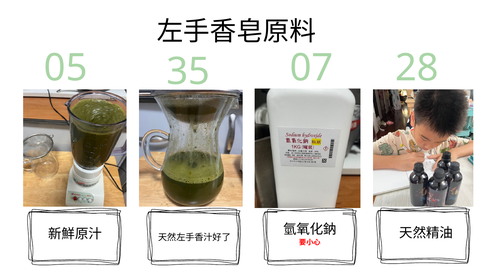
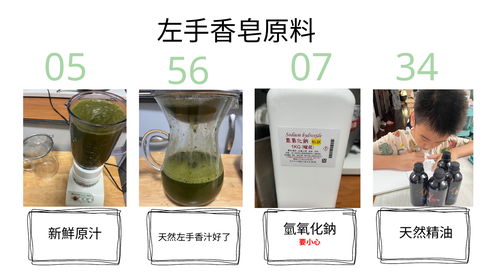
35: 35 -> 56 (188, 72)
28: 28 -> 34 (417, 68)
